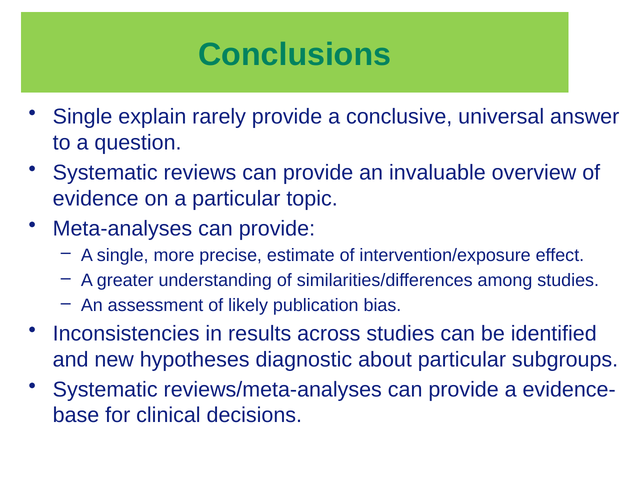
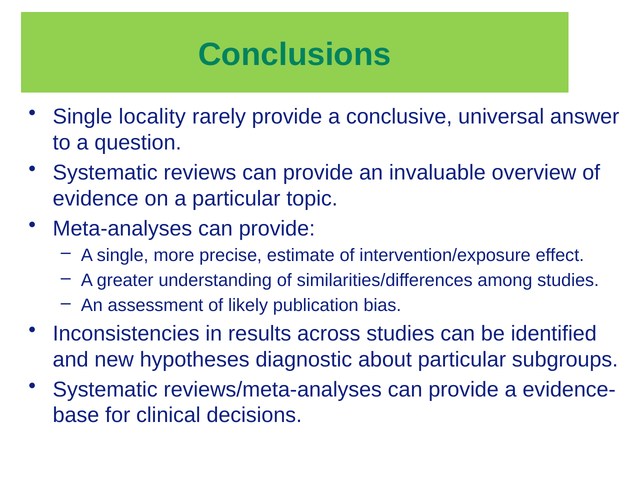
explain: explain -> locality (152, 117)
